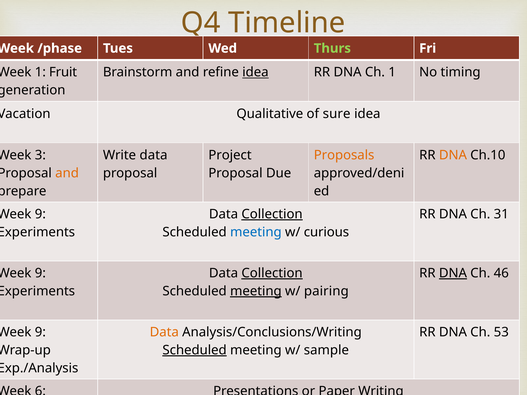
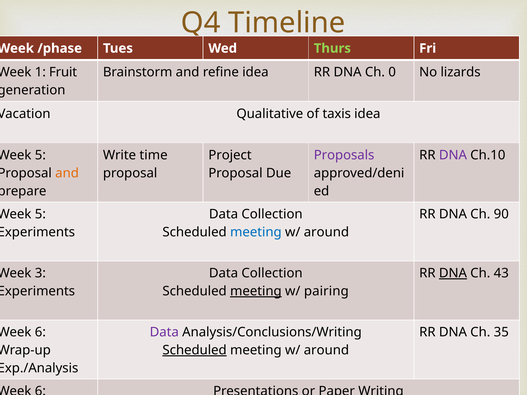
idea underline: present -> none (255, 72)
Ch 1: 1 -> 0 (392, 72)
timing: timing -> lizards (461, 72)
sure: sure -> taxis (337, 114)
3: 3 -> 5 (40, 155)
Write data: data -> time (154, 155)
Proposals colour: orange -> purple (344, 155)
DNA colour: orange -> purple (453, 155)
9: 9 -> 5 (40, 214)
Collection underline: present -> none (272, 214)
31: 31 -> 90 (501, 214)
curious: curious -> around (326, 232)
9: 9 -> 3 (40, 273)
Collection underline: present -> none (272, 273)
46: 46 -> 43 (501, 273)
9: 9 -> 6 (40, 332)
Data colour: orange -> purple (164, 332)
53: 53 -> 35 (501, 332)
sample: sample -> around (326, 350)
